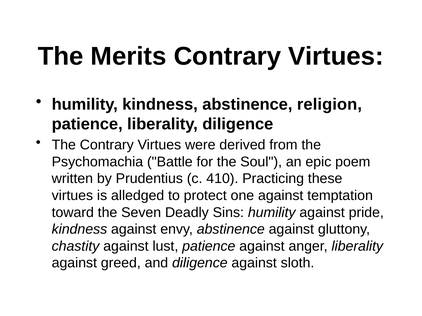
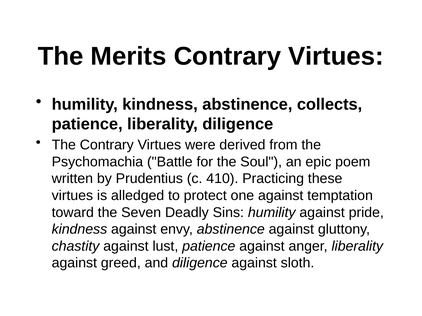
religion: religion -> collects (330, 105)
